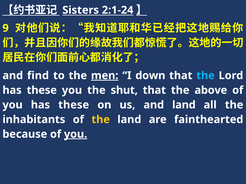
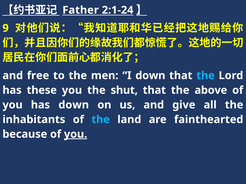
Sisters: Sisters -> Father (81, 10)
find: find -> free (38, 76)
men underline: present -> none (105, 76)
you has these: these -> down (74, 105)
and land: land -> give (184, 105)
the colour: yellow -> light blue (101, 120)
